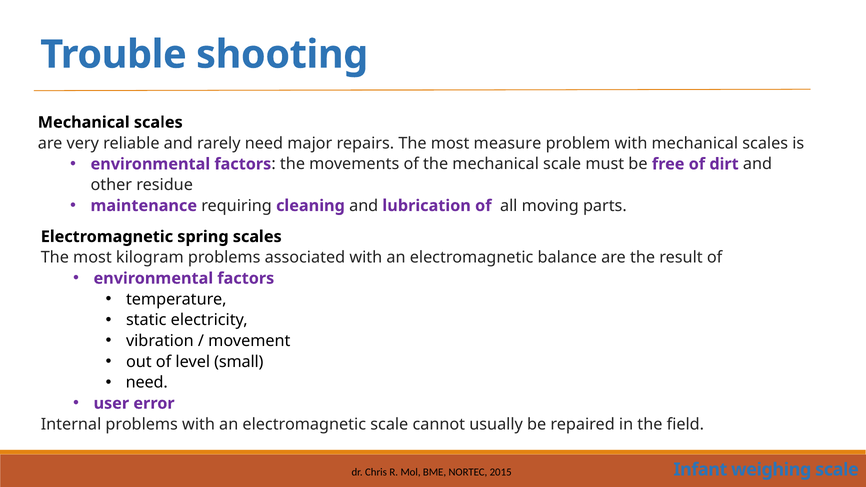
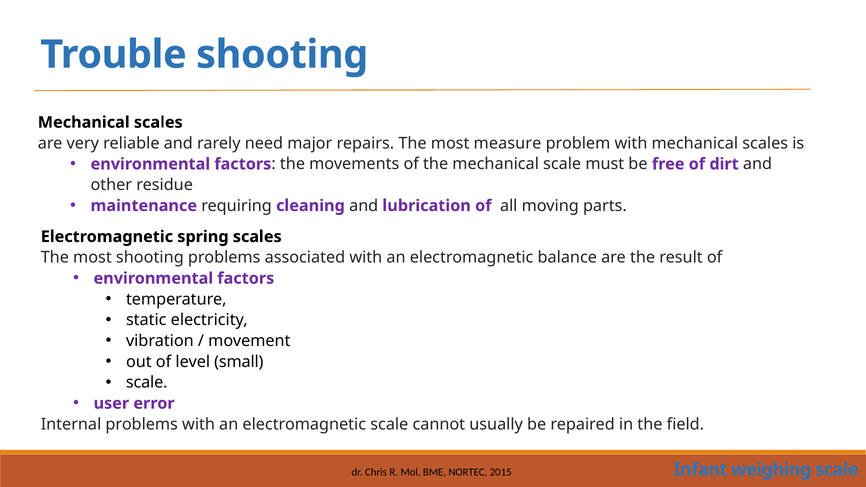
most kilogram: kilogram -> shooting (150, 258)
need: need -> scale (147, 383)
